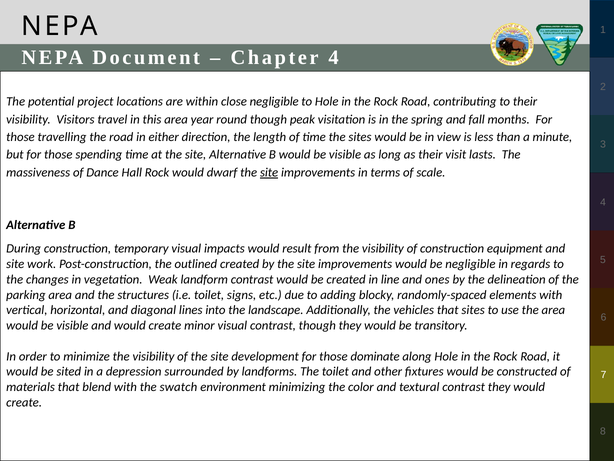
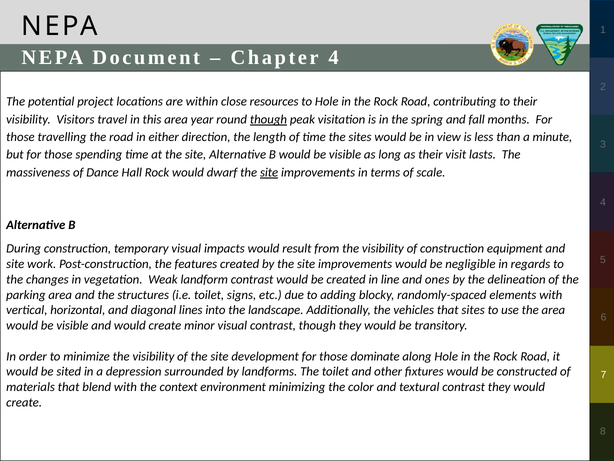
close negligible: negligible -> resources (274, 102)
though underline: none -> present (268, 119)
outlined: outlined -> features (196, 264)
swatch: swatch -> context (179, 387)
